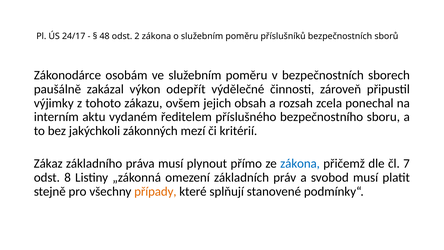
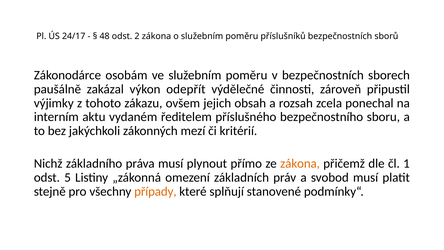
Zákaz: Zákaz -> Nichž (48, 163)
zákona colour: blue -> orange (300, 163)
7: 7 -> 1 (407, 163)
8: 8 -> 5 (68, 177)
